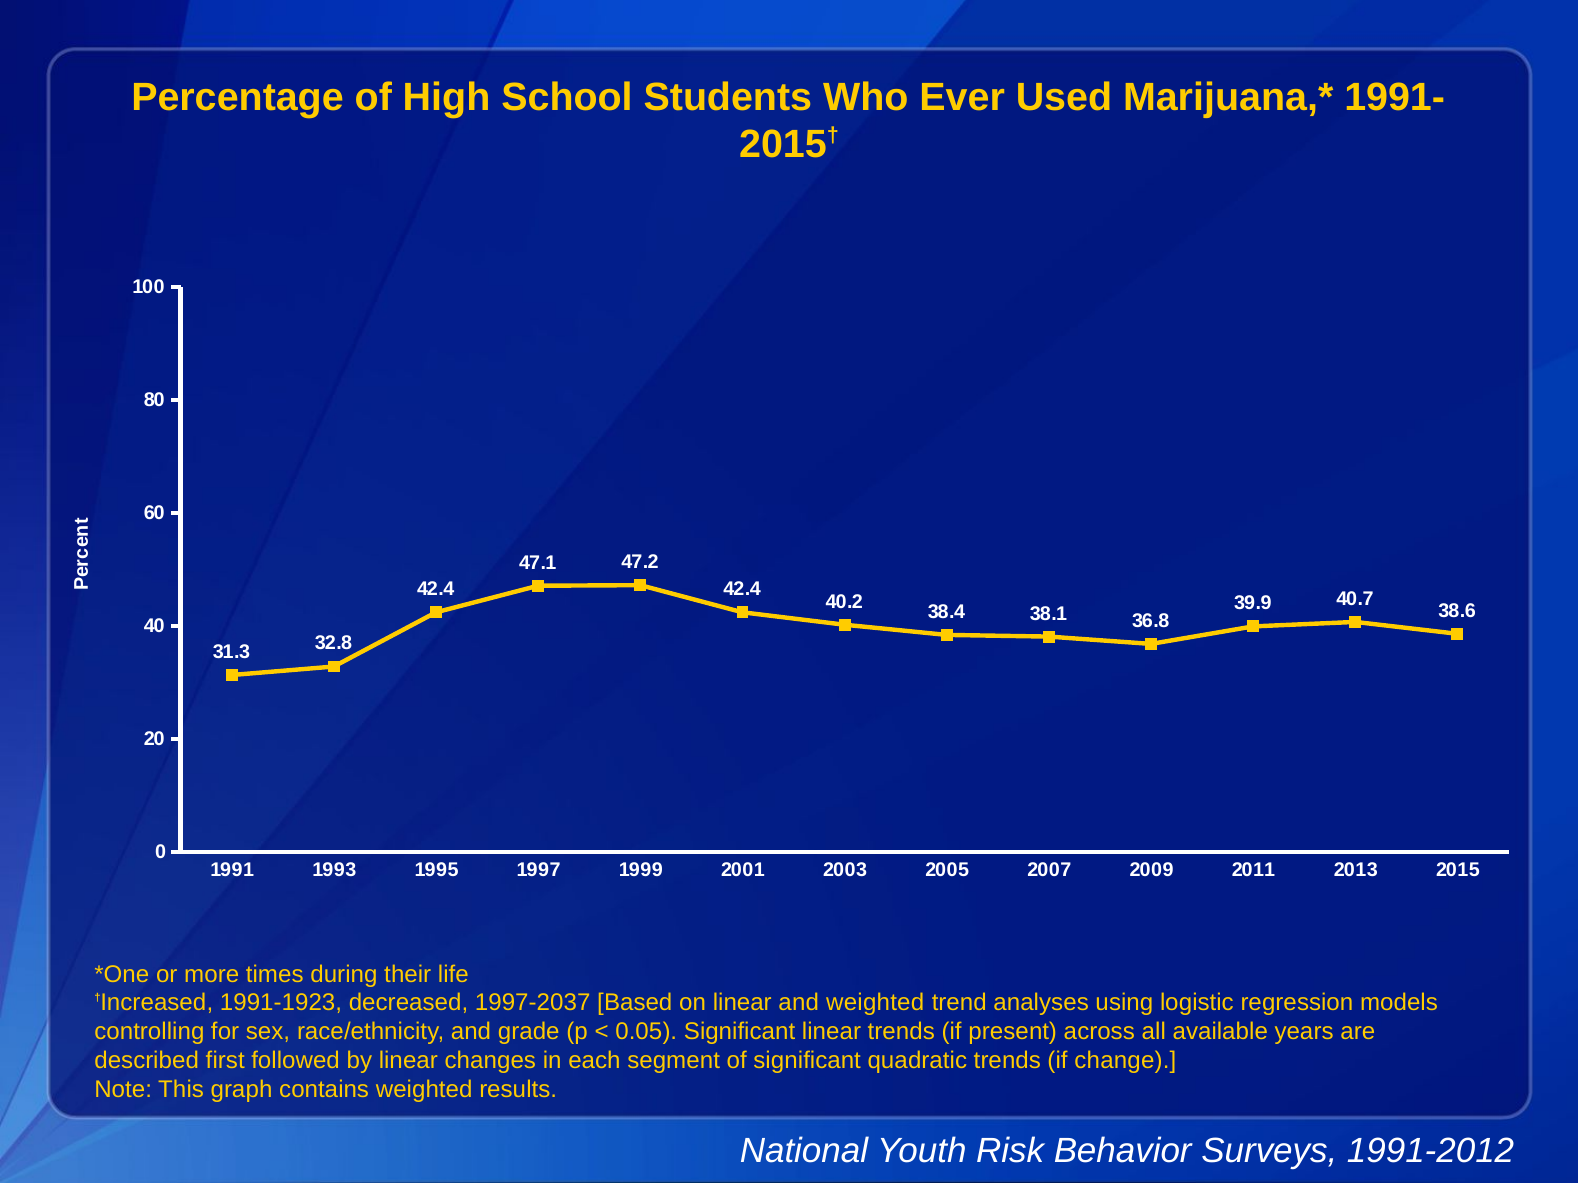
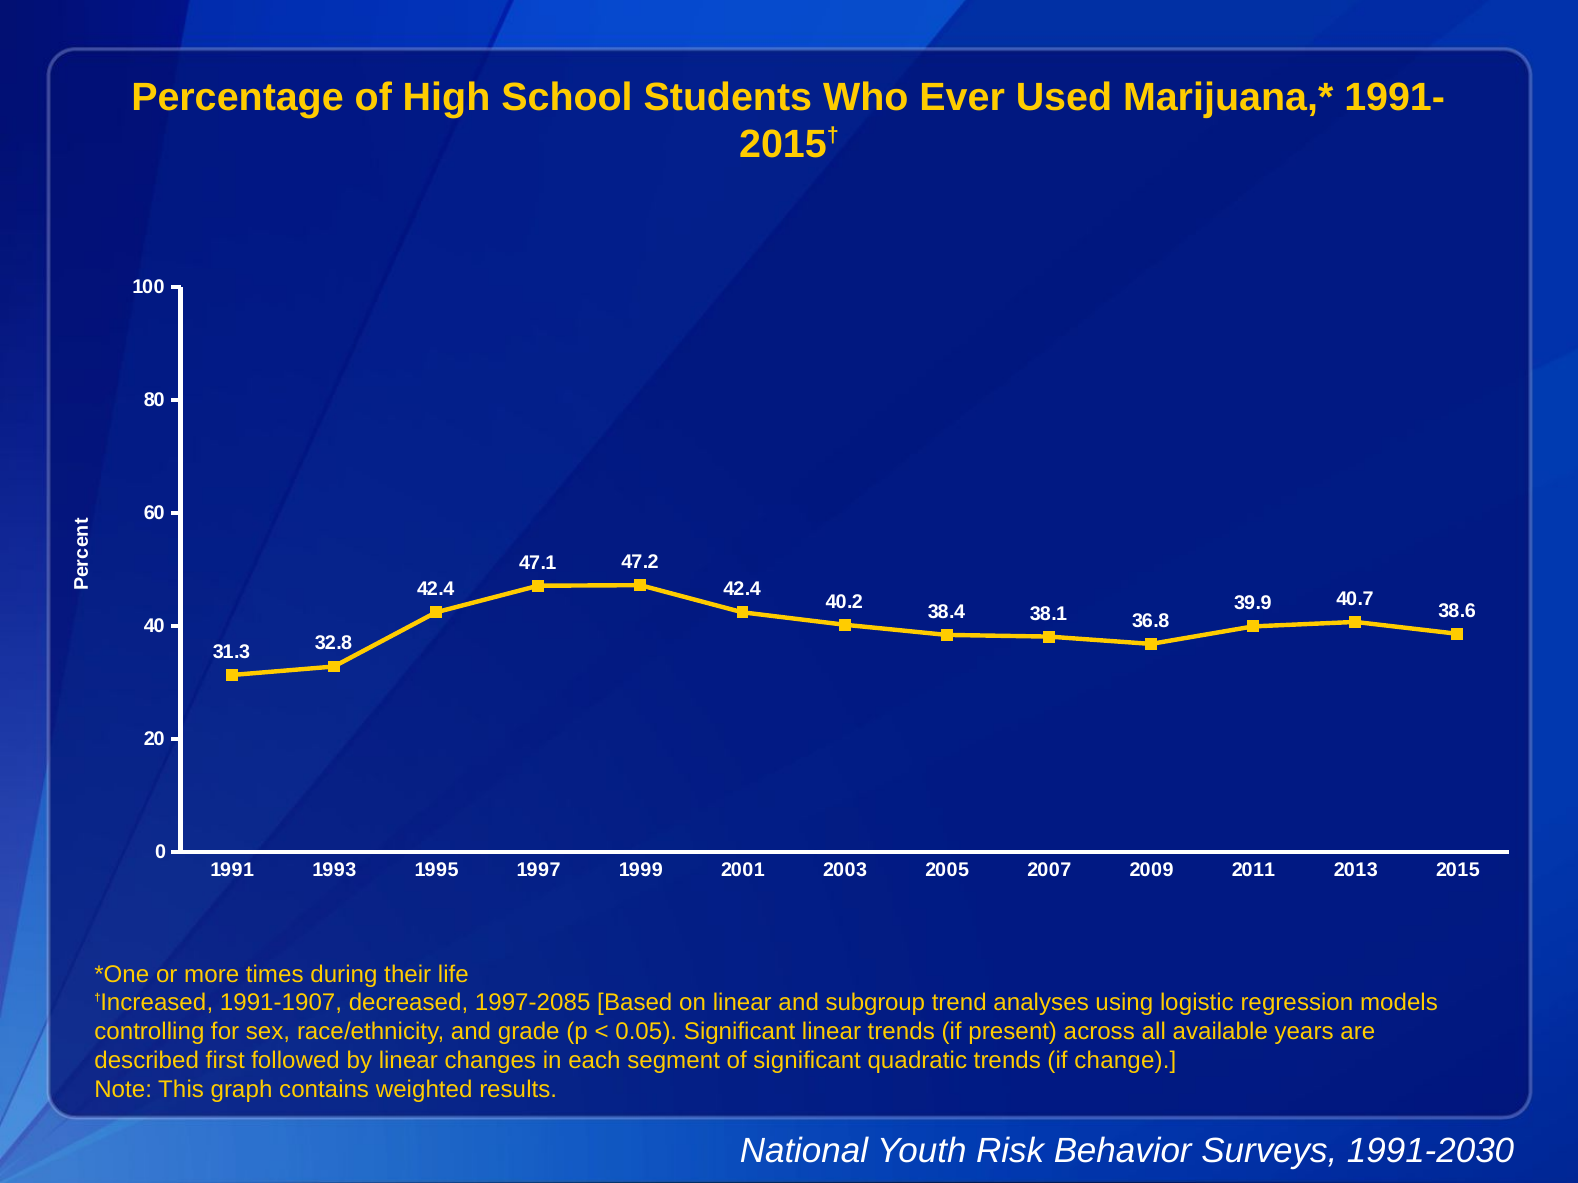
1991-1923: 1991-1923 -> 1991-1907 (281, 1003)
1997-2037: 1997-2037 -> 1997-2085 (533, 1003)
and weighted: weighted -> subgroup (875, 1003)
1991-2012: 1991-2012 -> 1991-2030 (1431, 1152)
